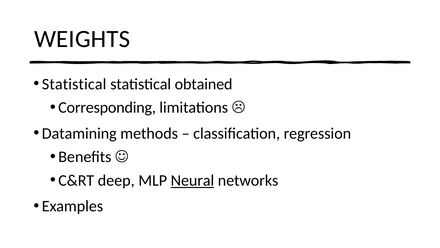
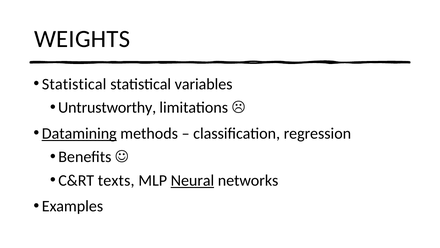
obtained: obtained -> variables (204, 84)
Corresponding: Corresponding -> Untrustworthy (107, 107)
Datamining underline: none -> present (79, 133)
deep: deep -> texts (116, 180)
